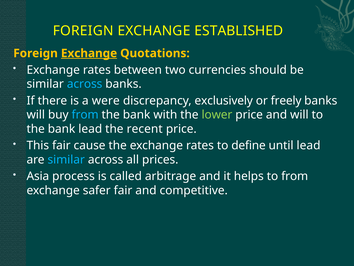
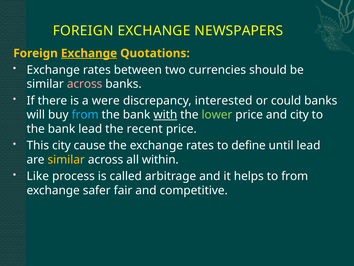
ESTABLISHED: ESTABLISHED -> NEWSPAPERS (239, 31)
across colour: light blue -> pink (85, 84)
exclusively: exclusively -> interested (224, 100)
freely: freely -> could (286, 100)
with underline: none -> present (165, 115)
and will: will -> city (299, 115)
This fair: fair -> city (61, 145)
similar colour: light blue -> yellow (66, 159)
prices: prices -> within (160, 159)
Asia: Asia -> Like (38, 176)
